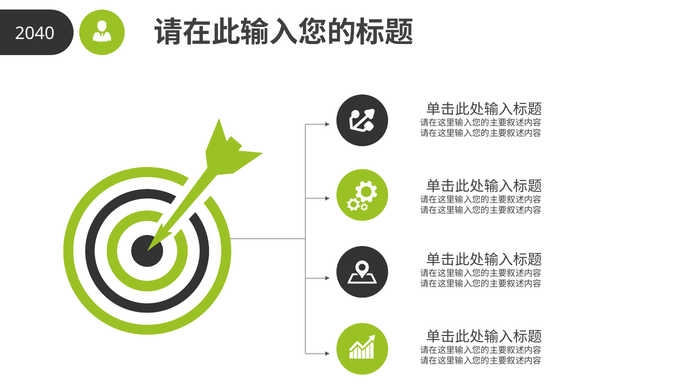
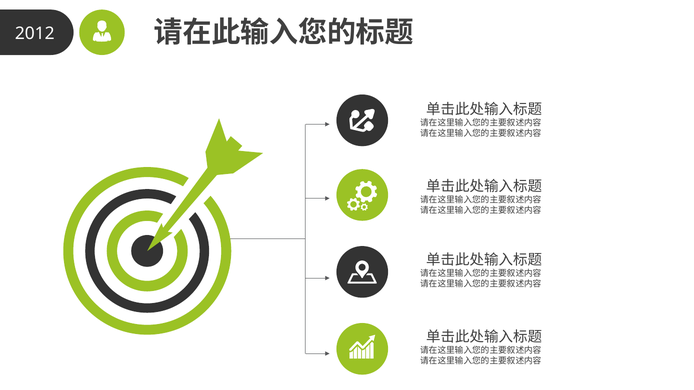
2040: 2040 -> 2012 (35, 34)
